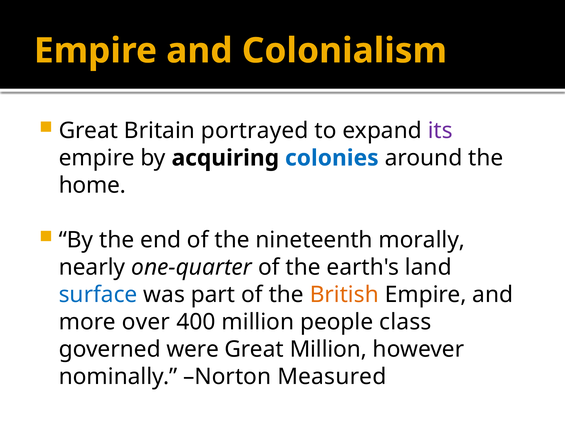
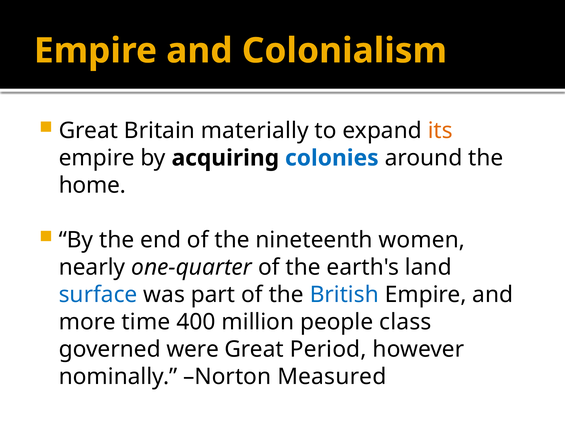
portrayed: portrayed -> materially (255, 131)
its colour: purple -> orange (440, 131)
morally: morally -> women (422, 240)
British colour: orange -> blue (344, 294)
over: over -> time (146, 322)
Great Million: Million -> Period (328, 349)
